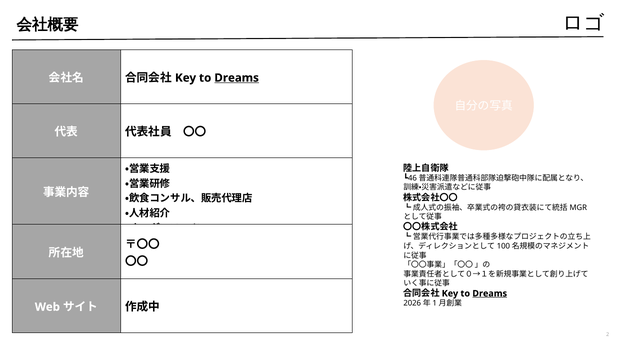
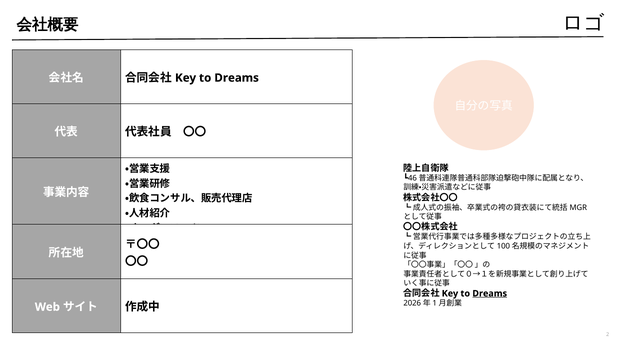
Dreams underline: present -> none (237, 78)
